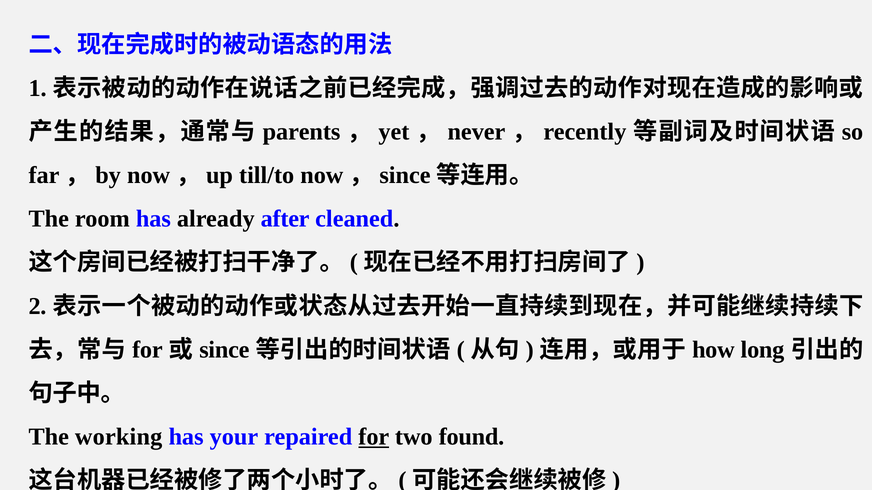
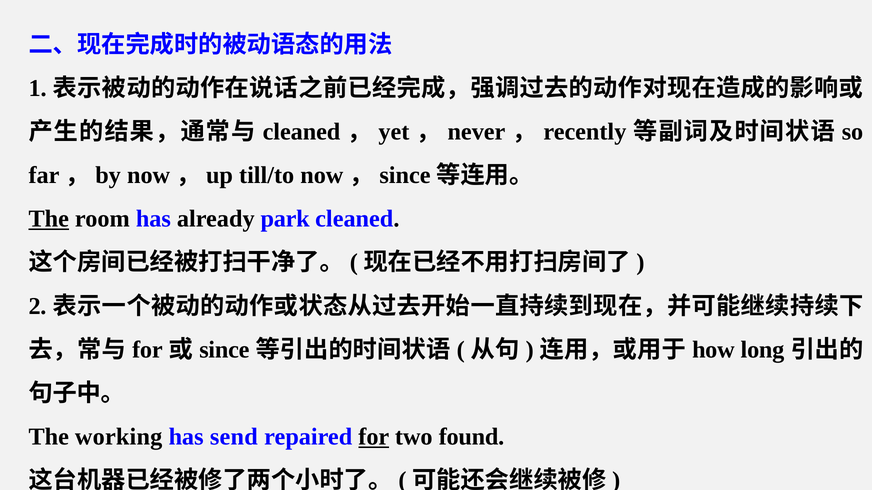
parents: parents -> cleaned (302, 132)
The underline: none -> present (49, 219)
after: after -> park (285, 219)
your: your -> send (234, 437)
